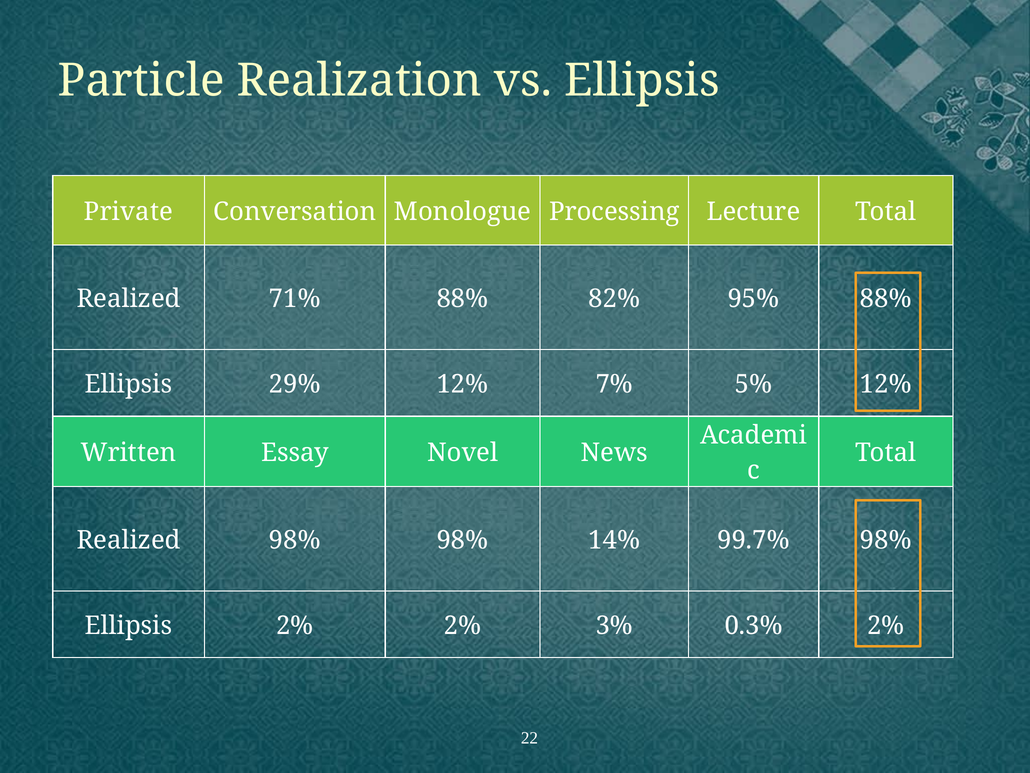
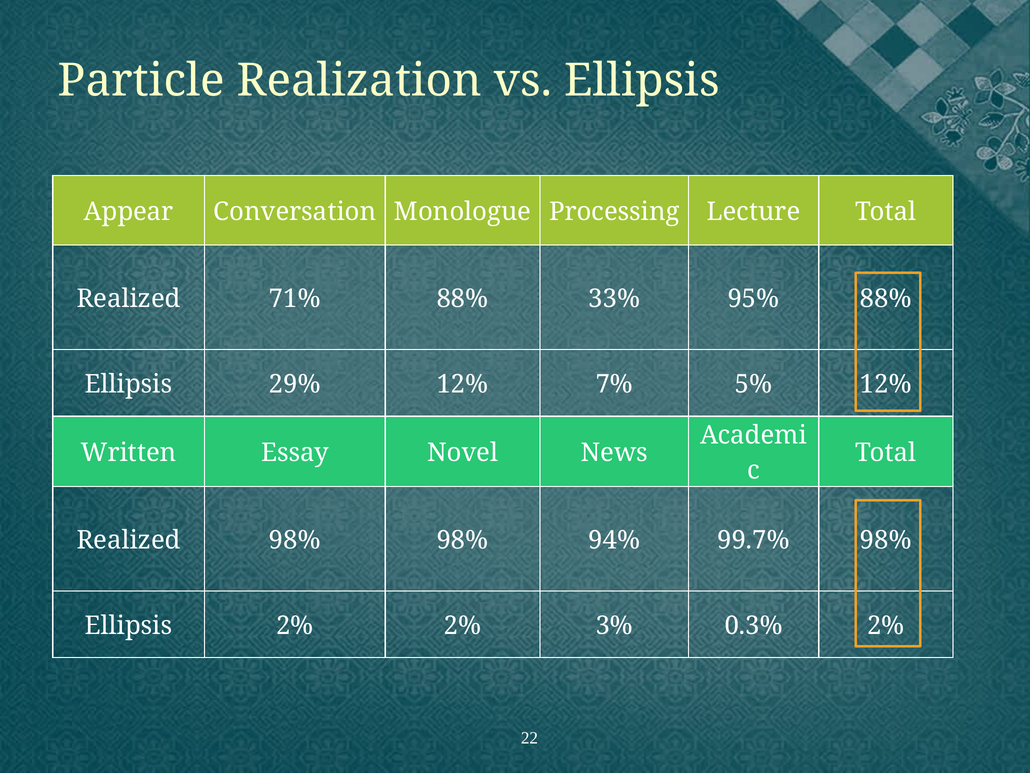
Private: Private -> Appear (129, 211)
82%: 82% -> 33% (614, 298)
14%: 14% -> 94% (614, 540)
